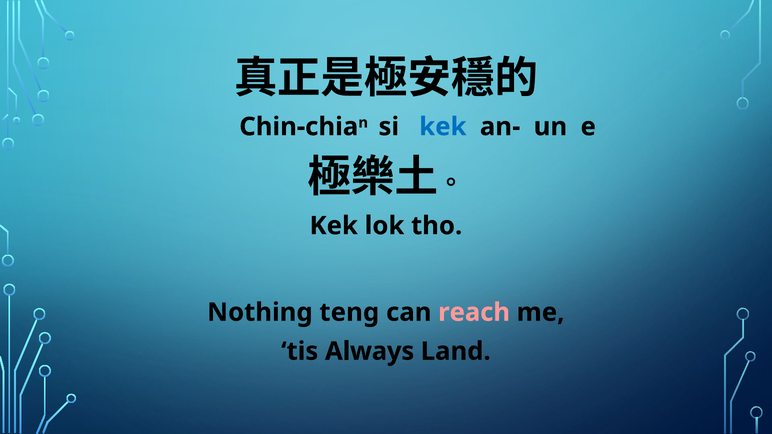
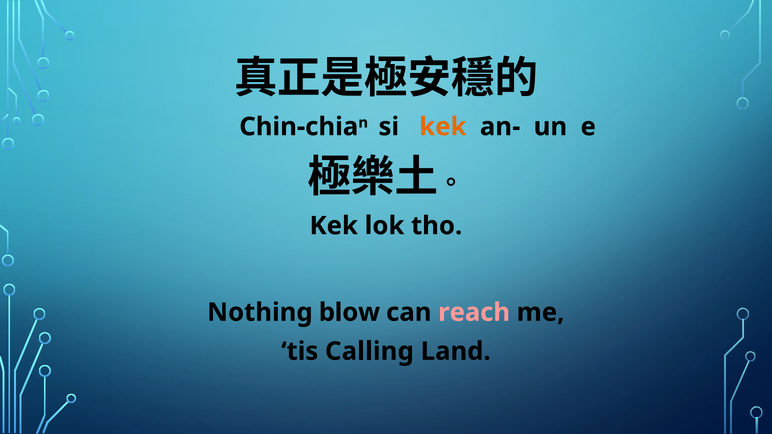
kek colour: blue -> orange (443, 127)
teng: teng -> blow (349, 313)
Always: Always -> Calling (369, 351)
